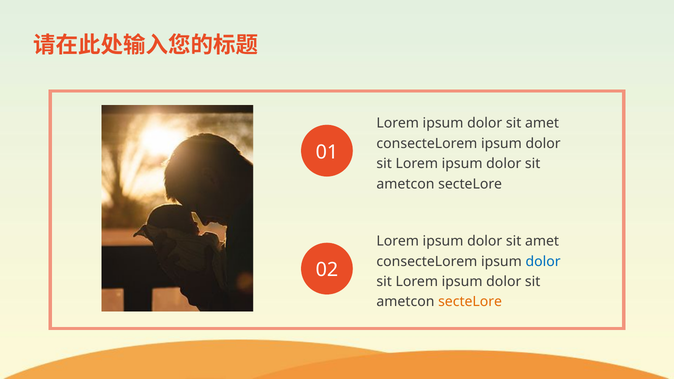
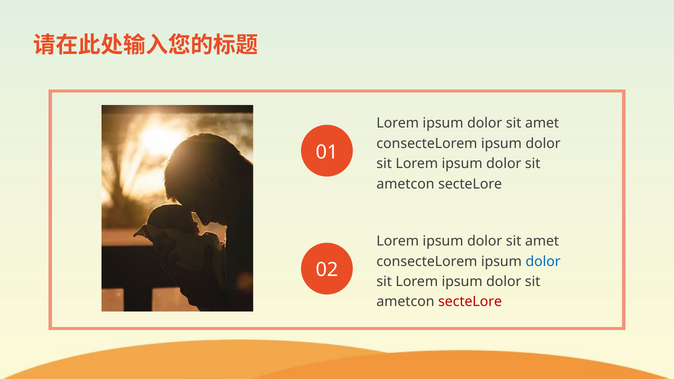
secteLore colour: orange -> red (470, 302)
